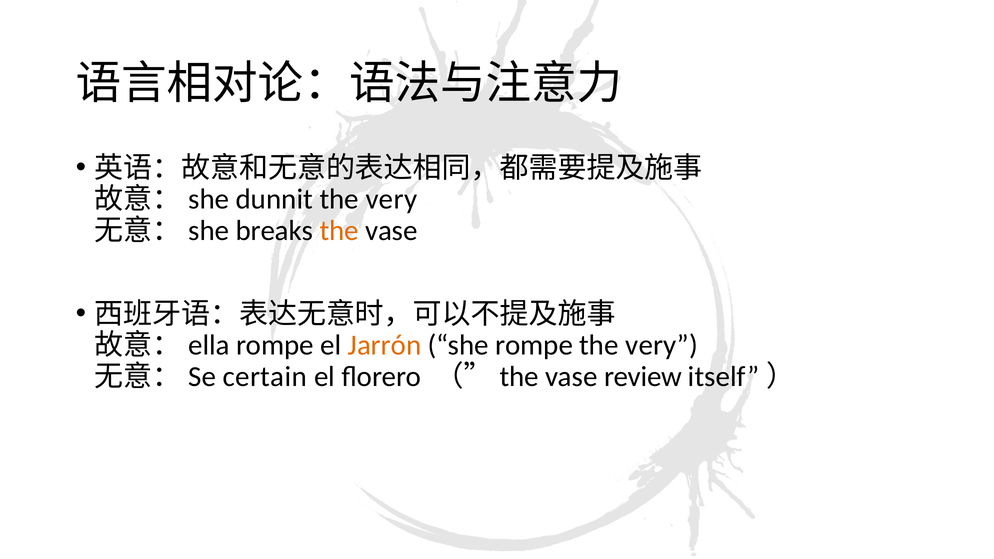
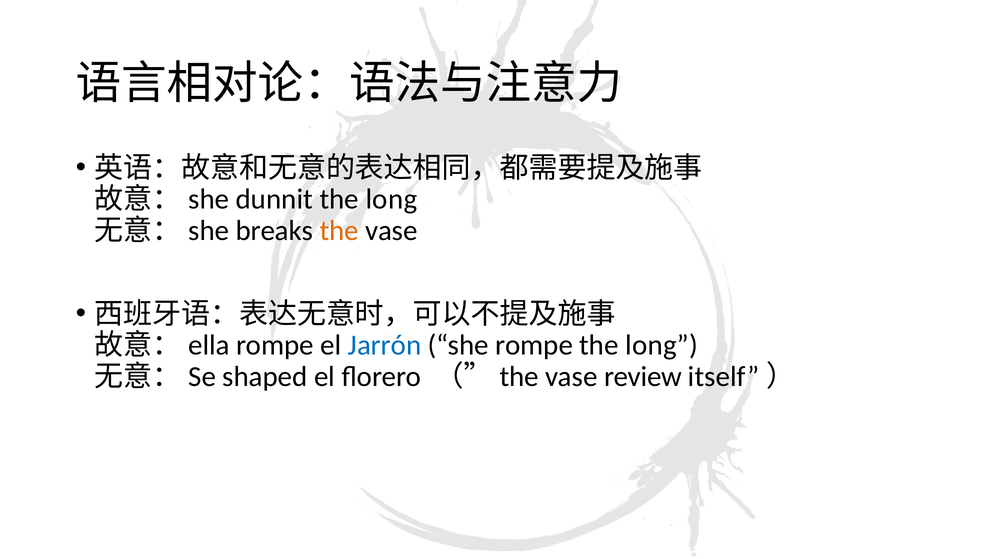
very: very -> long (391, 199)
Jarrón colour: orange -> blue (385, 345)
very: very -> long (662, 345)
certain: certain -> shaped (265, 377)
